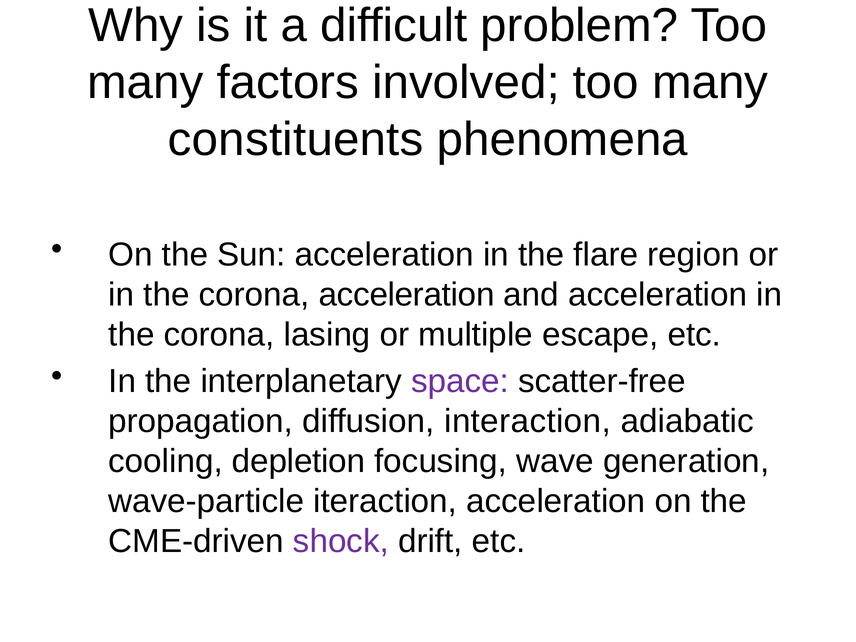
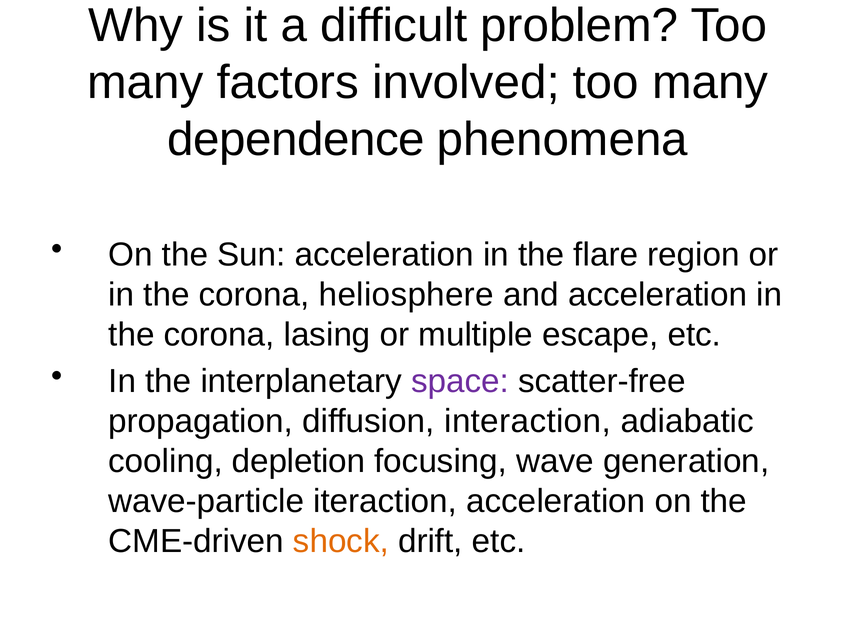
constituents: constituents -> dependence (296, 140)
corona acceleration: acceleration -> heliosphere (406, 295)
shock colour: purple -> orange (341, 541)
